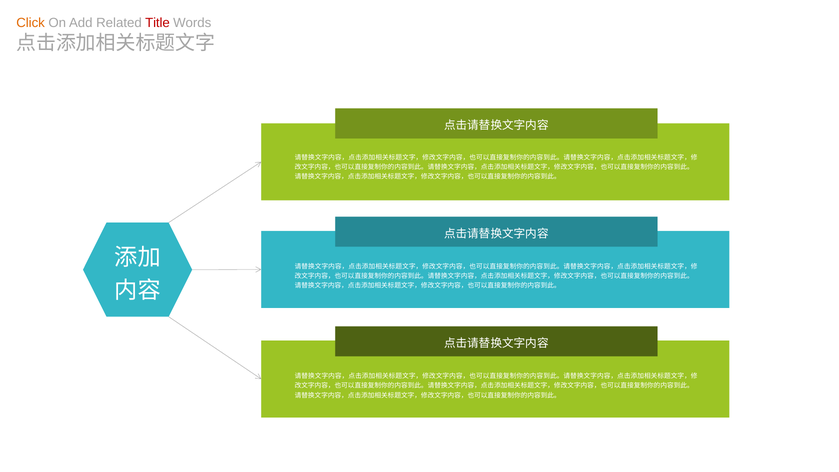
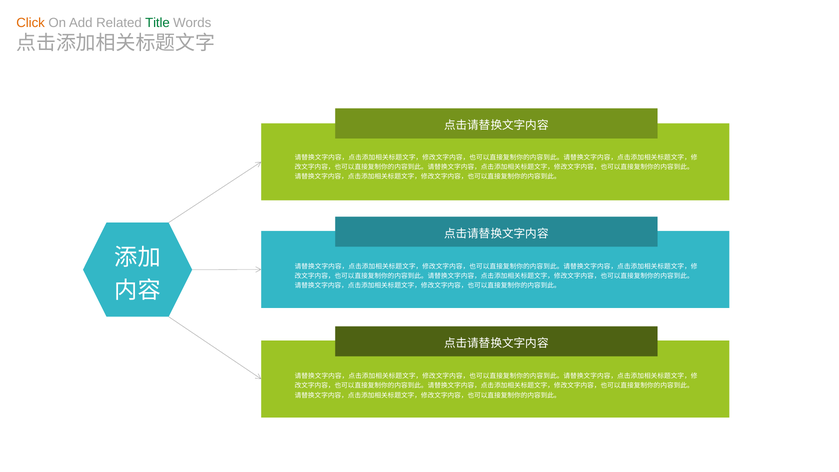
Title colour: red -> green (157, 23)
